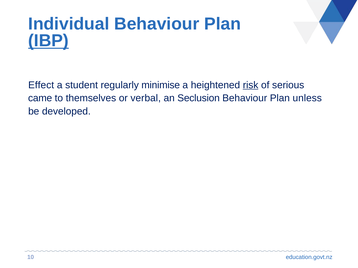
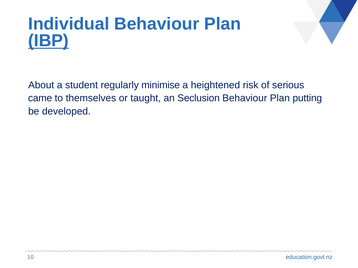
Effect: Effect -> About (41, 85)
risk underline: present -> none (251, 85)
verbal: verbal -> taught (146, 98)
unless: unless -> putting (307, 98)
